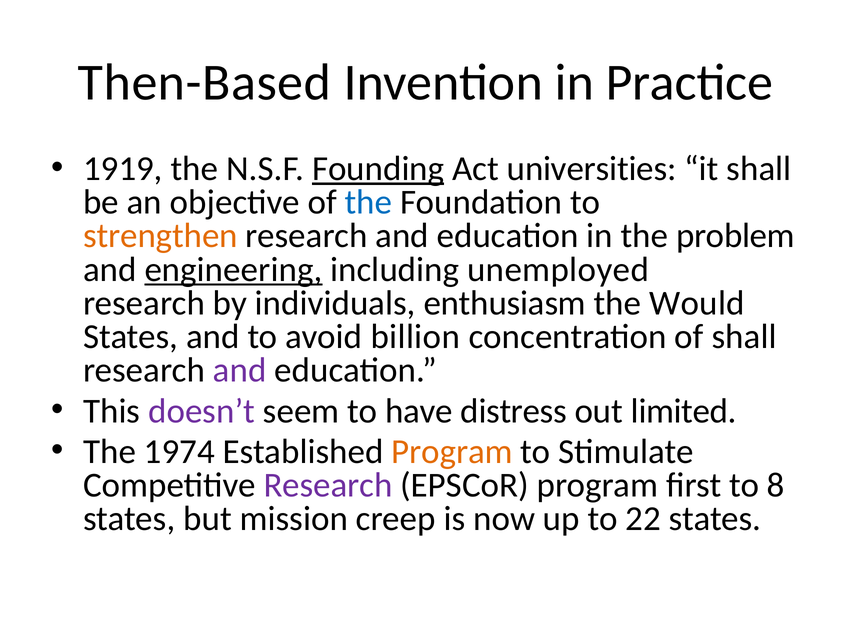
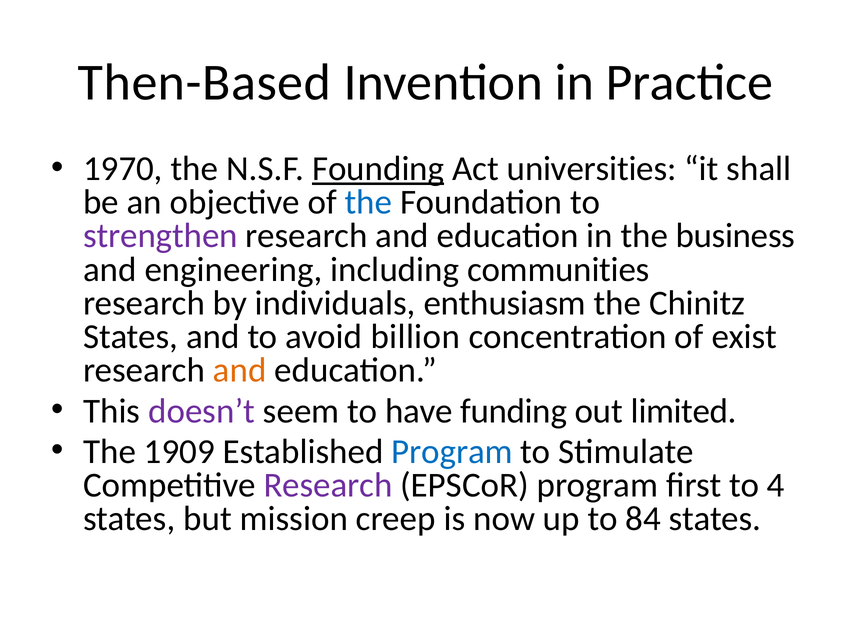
1919: 1919 -> 1970 (123, 169)
strengthen colour: orange -> purple (160, 236)
problem: problem -> business (735, 236)
engineering underline: present -> none (233, 270)
unemployed: unemployed -> communities (558, 270)
Would: Would -> Chinitz (697, 303)
of shall: shall -> exist (744, 337)
and colour: purple -> orange (240, 370)
distress: distress -> funding (514, 411)
1974: 1974 -> 1909 (179, 452)
Program colour: orange -> blue (452, 452)
8: 8 -> 4 (776, 485)
22: 22 -> 84 (643, 519)
